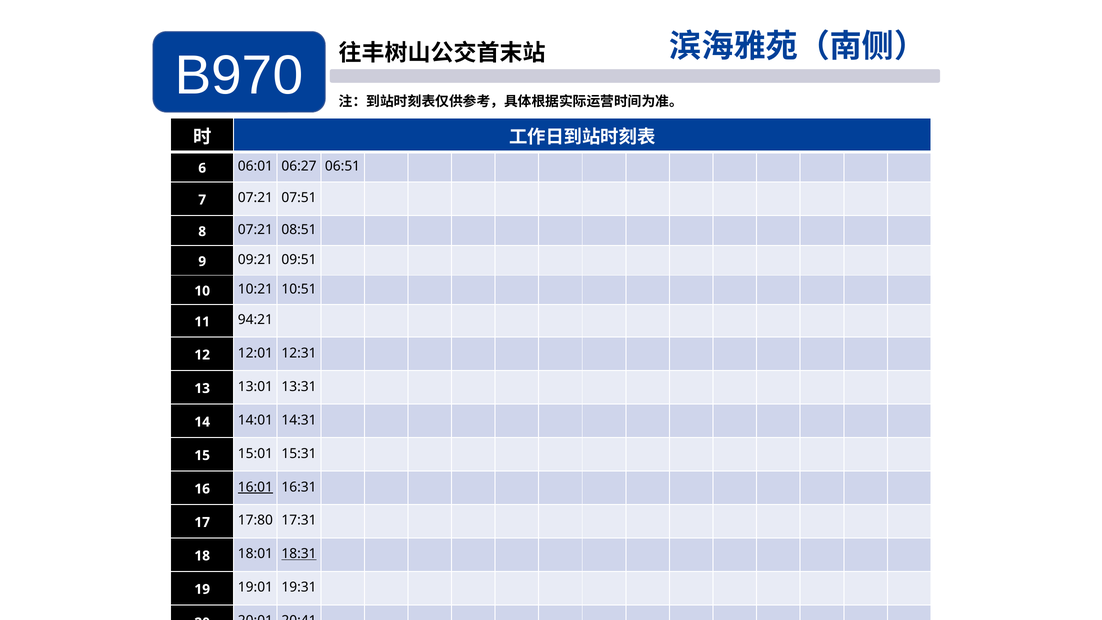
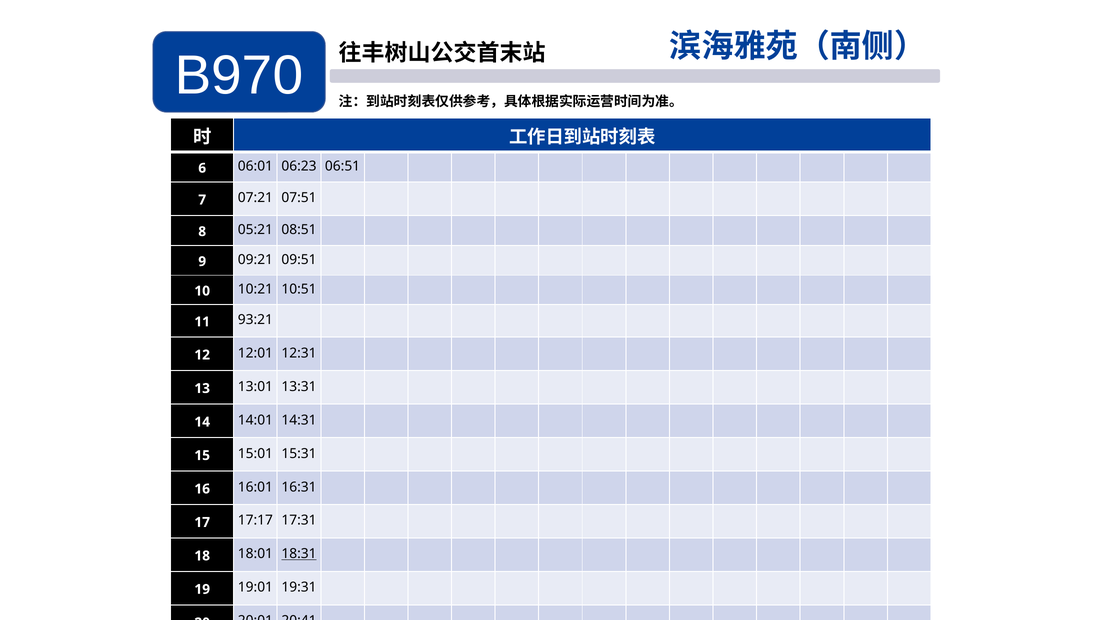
06:27: 06:27 -> 06:23 (299, 166)
8 07:21: 07:21 -> 05:21 (255, 230)
94:21: 94:21 -> 93:21 (255, 320)
16:01 underline: present -> none (255, 487)
17:80: 17:80 -> 17:17 (255, 520)
